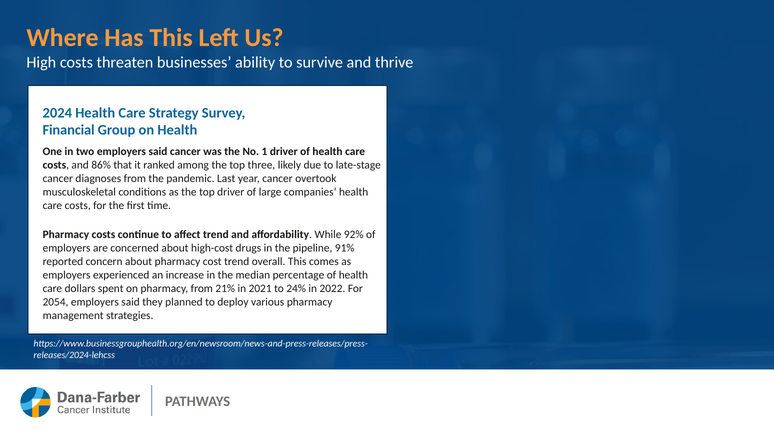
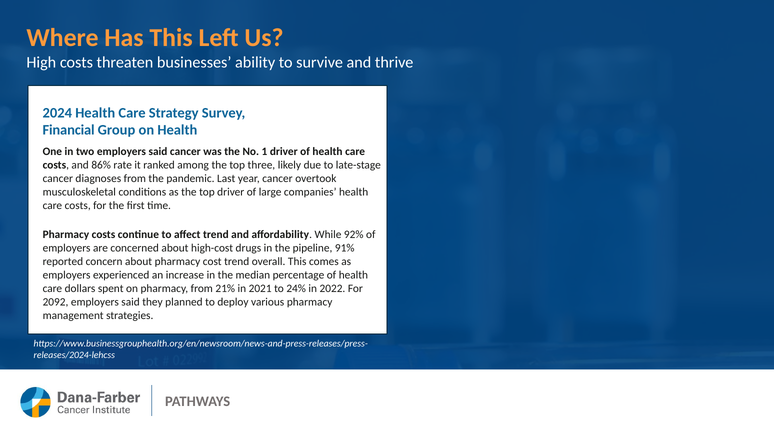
that: that -> rate (123, 165)
2054: 2054 -> 2092 (55, 302)
